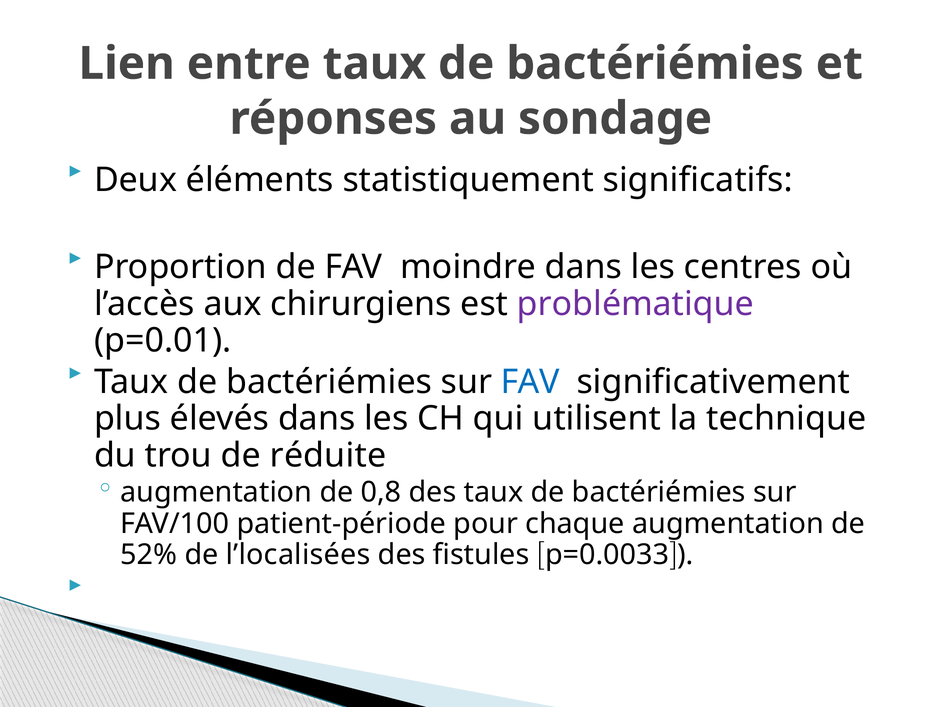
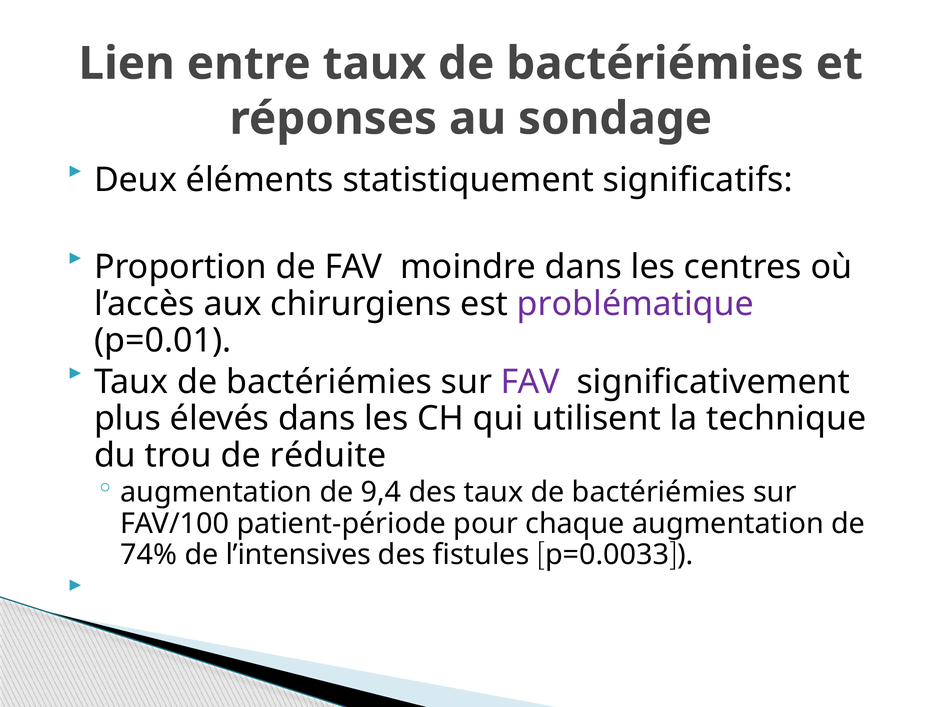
FAV colour: blue -> purple (530, 382)
0,8: 0,8 -> 9,4 (381, 492)
52%: 52% -> 74% (149, 554)
l’localisées: l’localisées -> l’intensives (298, 554)
